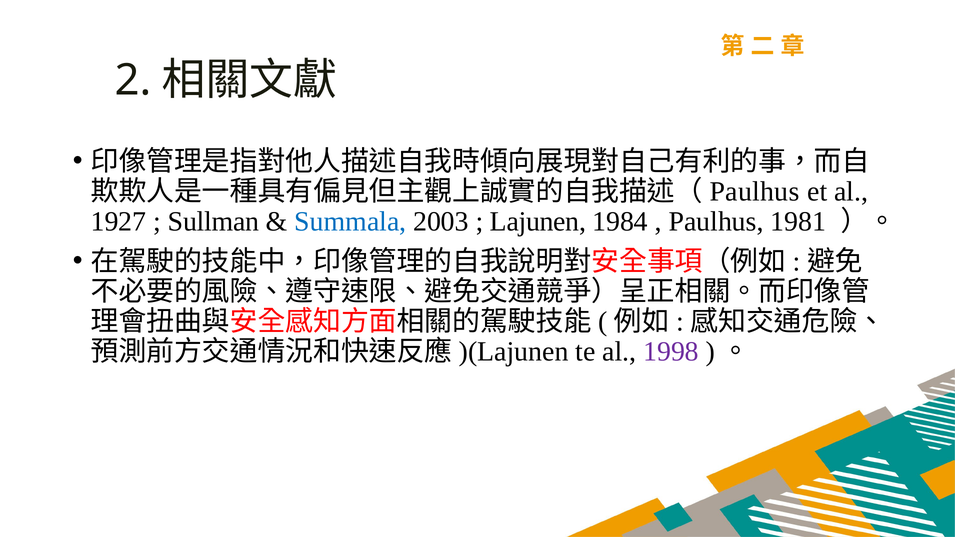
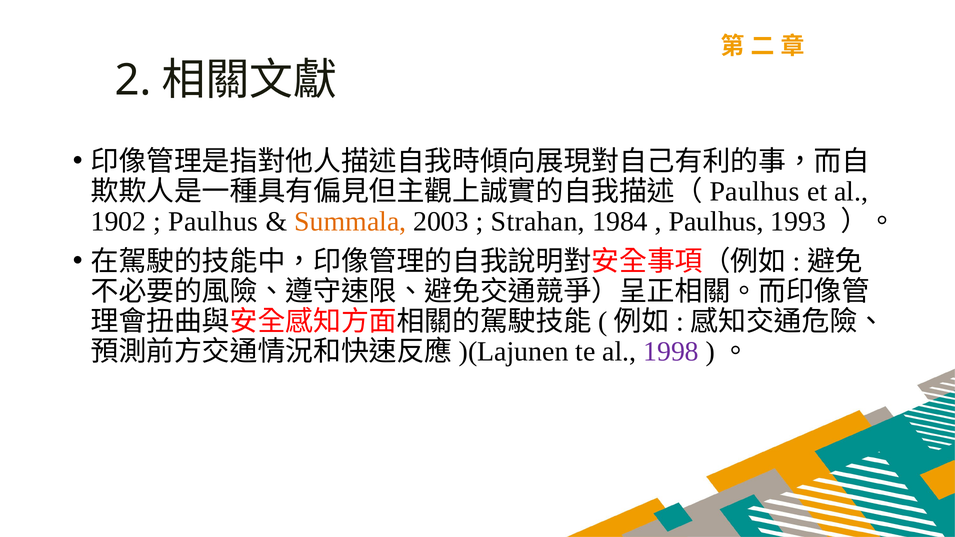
1927: 1927 -> 1902 (119, 221)
Sullman: Sullman -> Paulhus (213, 221)
Summala colour: blue -> orange (350, 221)
Lajunen: Lajunen -> Strahan (538, 221)
1981: 1981 -> 1993 (798, 221)
